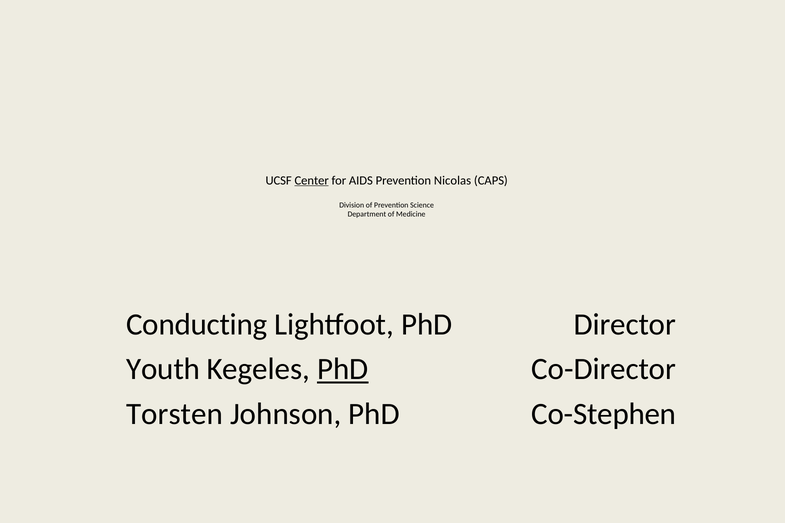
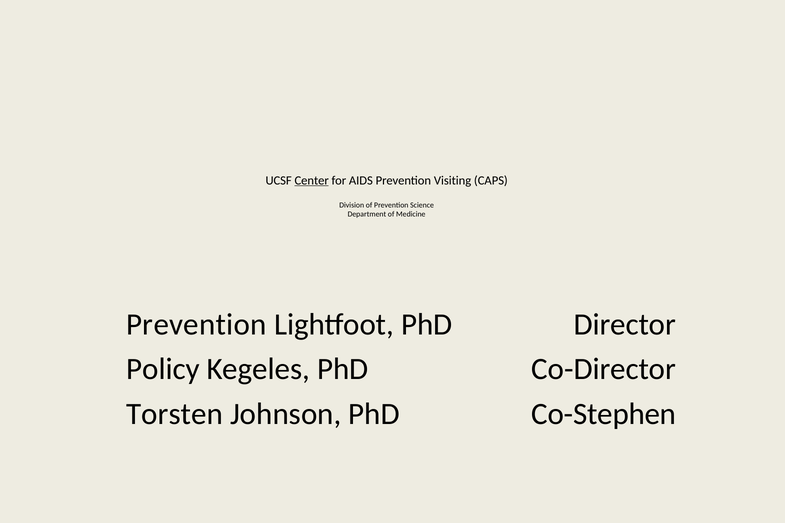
Nicolas: Nicolas -> Visiting (453, 181)
Conducting: Conducting -> Prevention (196, 325)
Youth: Youth -> Policy (163, 369)
PhD underline: present -> none (343, 369)
